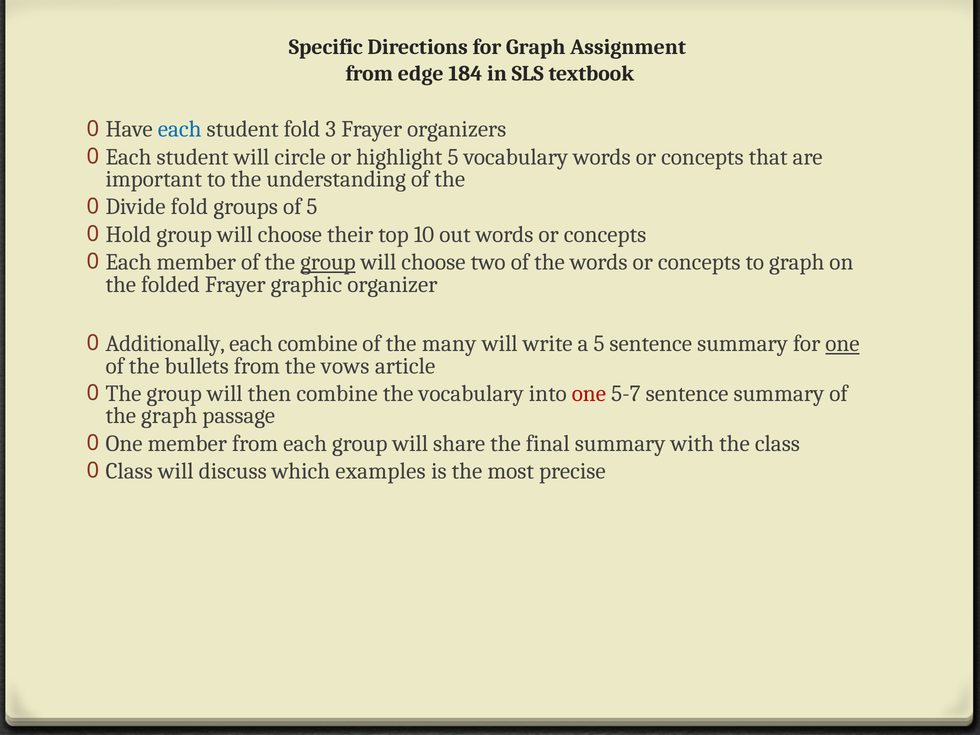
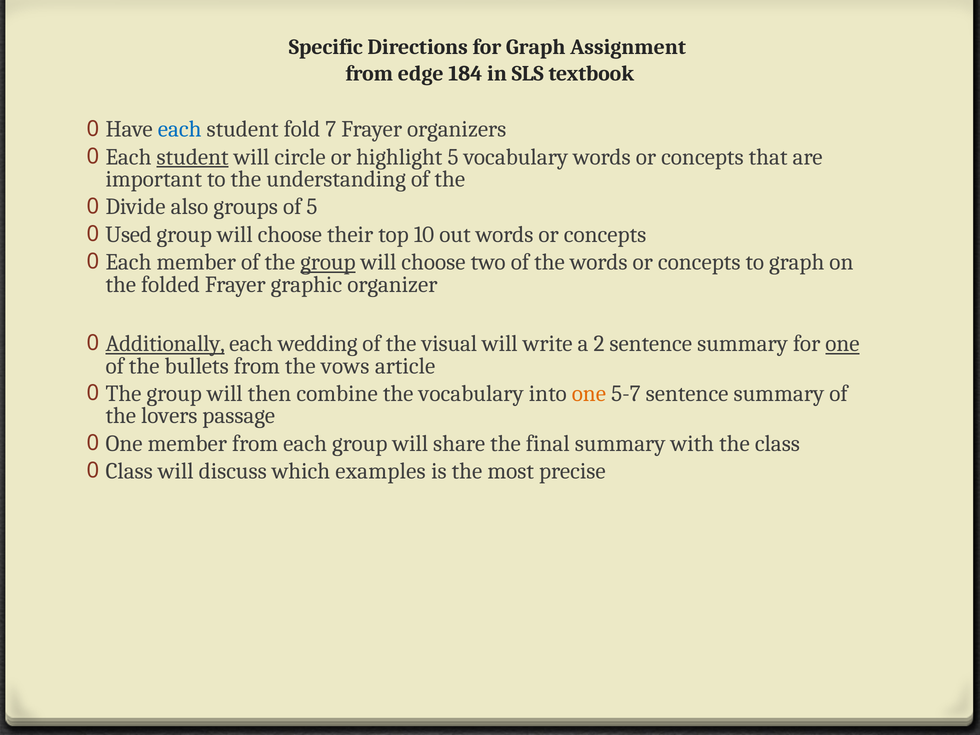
3: 3 -> 7 (331, 129)
student underline: none -> present (193, 157)
Divide fold: fold -> also (189, 207)
Hold: Hold -> Used (129, 235)
Additionally underline: none -> present (165, 344)
each combine: combine -> wedding (318, 344)
many: many -> visual (449, 344)
a 5: 5 -> 2 (599, 344)
one colour: red -> orange (589, 394)
the graph: graph -> lovers (169, 416)
